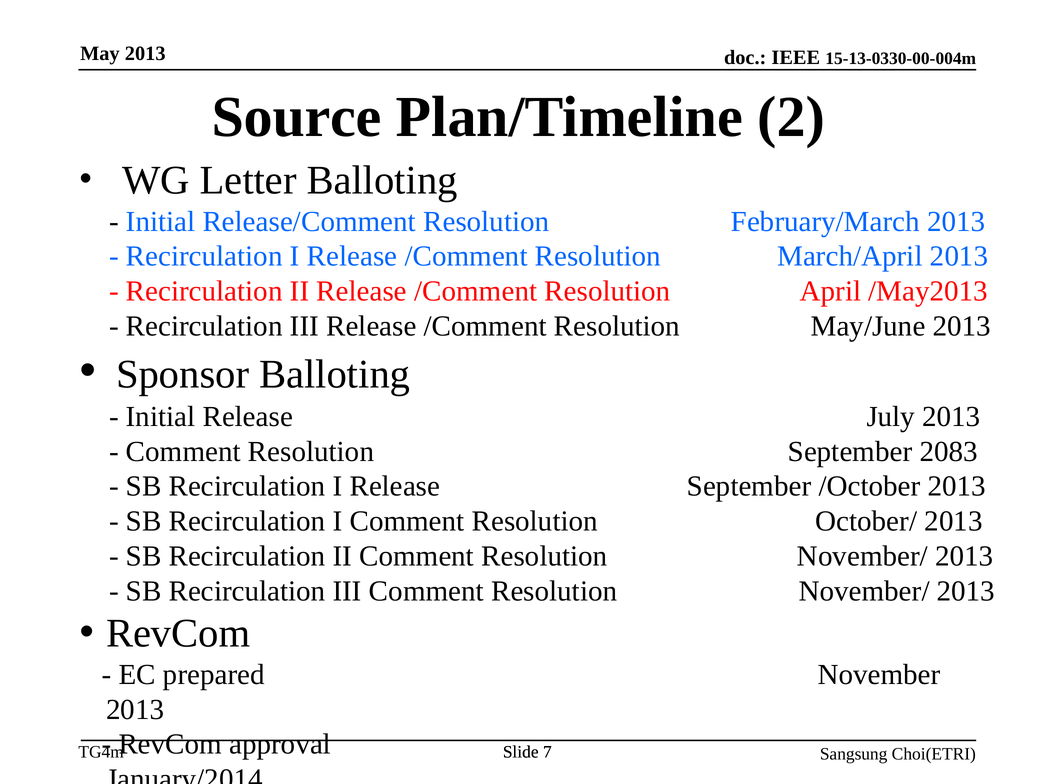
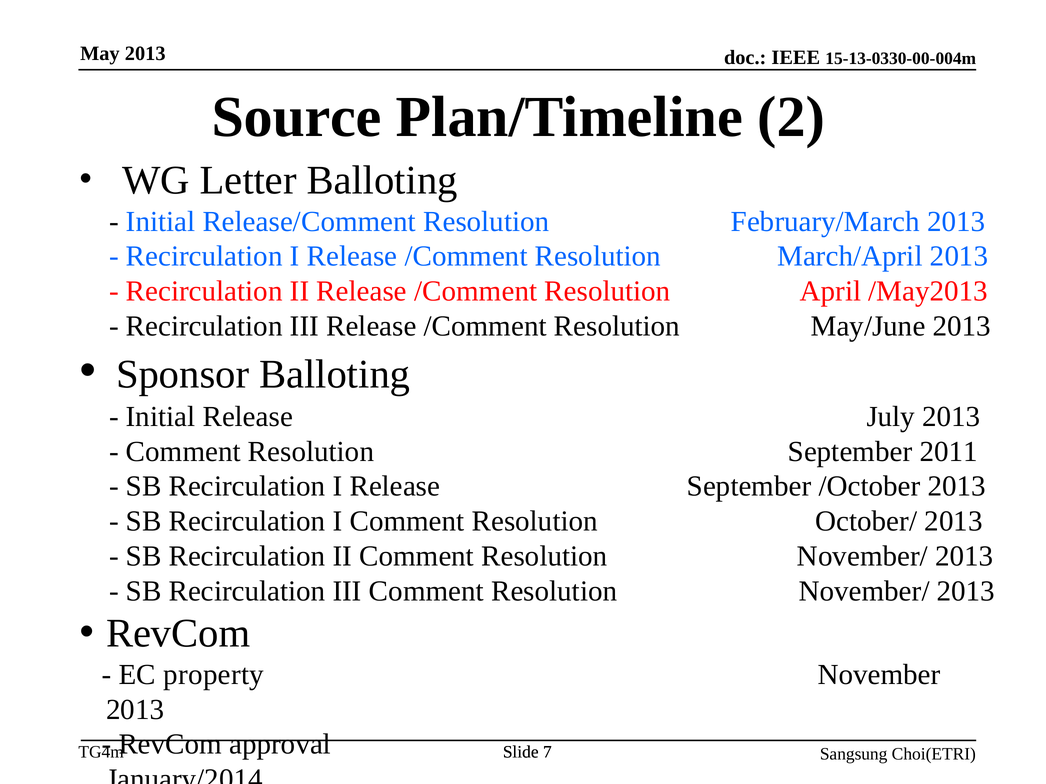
2083: 2083 -> 2011 (949, 452)
prepared: prepared -> property (214, 675)
